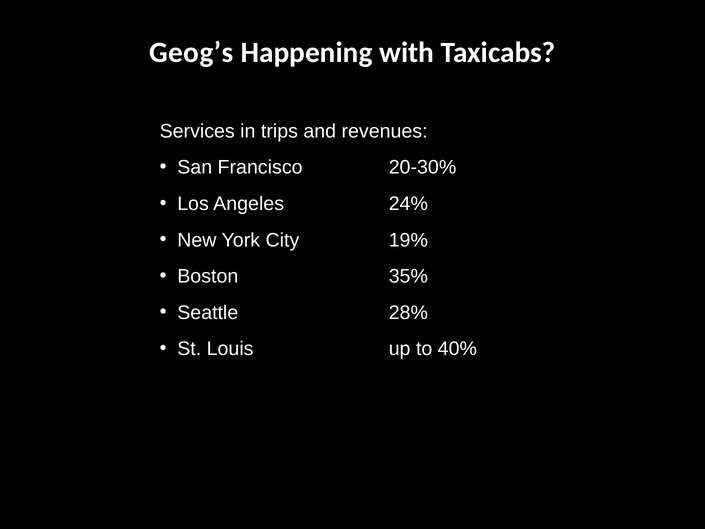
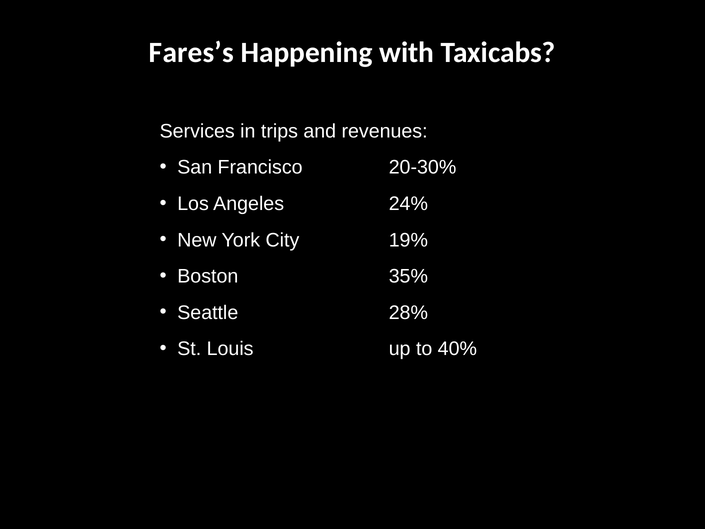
Geog’s: Geog’s -> Fares’s (191, 53)
